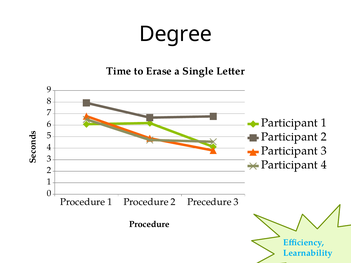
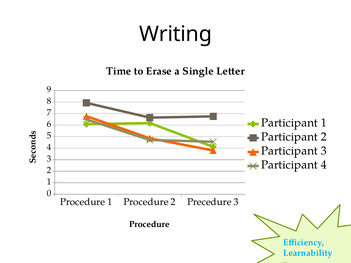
Degree: Degree -> Writing (176, 34)
